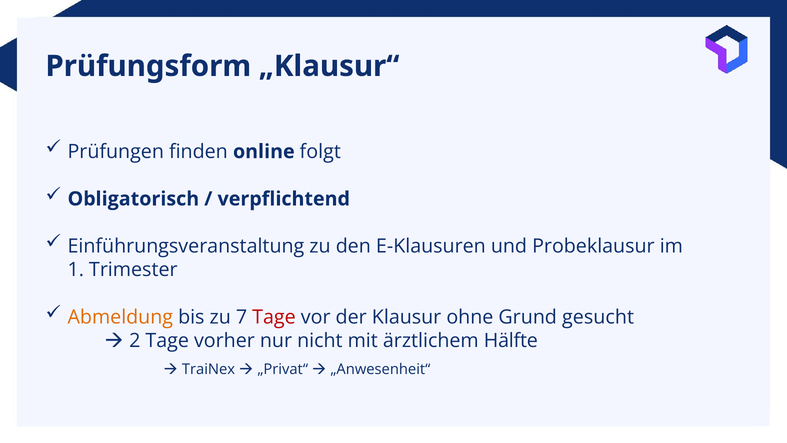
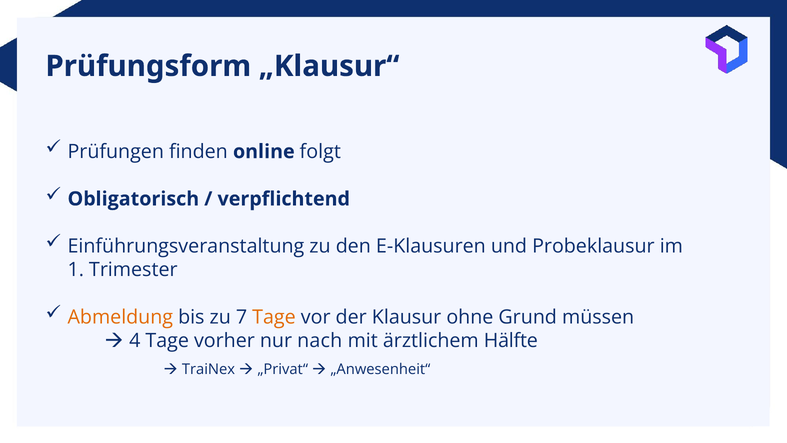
Tage colour: red -> orange (274, 317)
gesucht: gesucht -> müssen (598, 317)
2: 2 -> 4 (135, 340)
nicht: nicht -> nach (320, 340)
